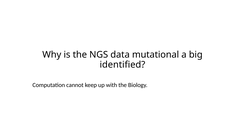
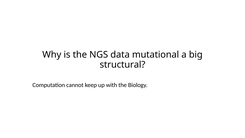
identified: identified -> structural (122, 65)
